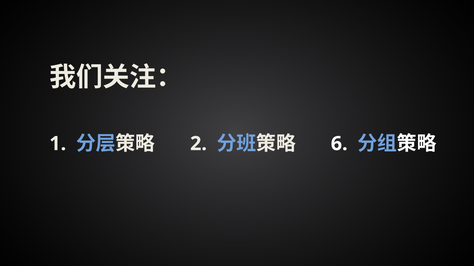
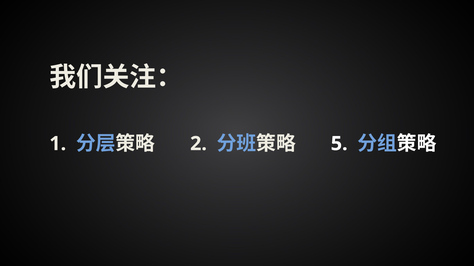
6: 6 -> 5 (339, 144)
